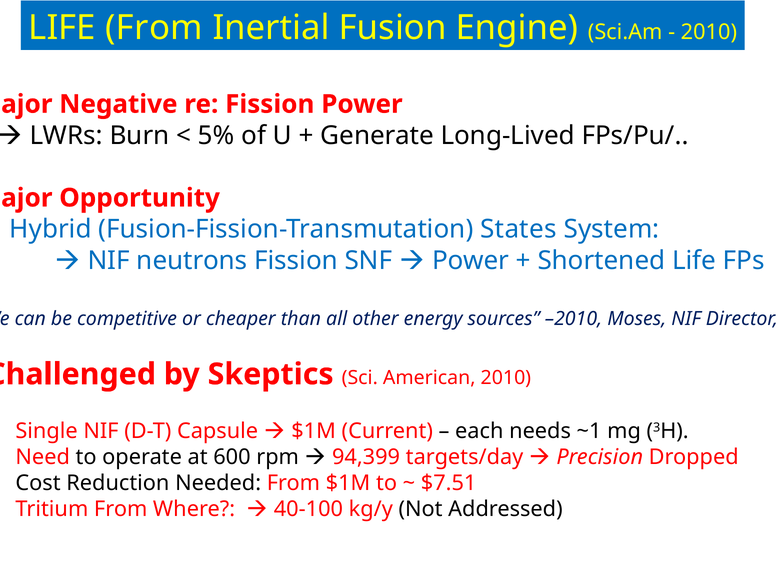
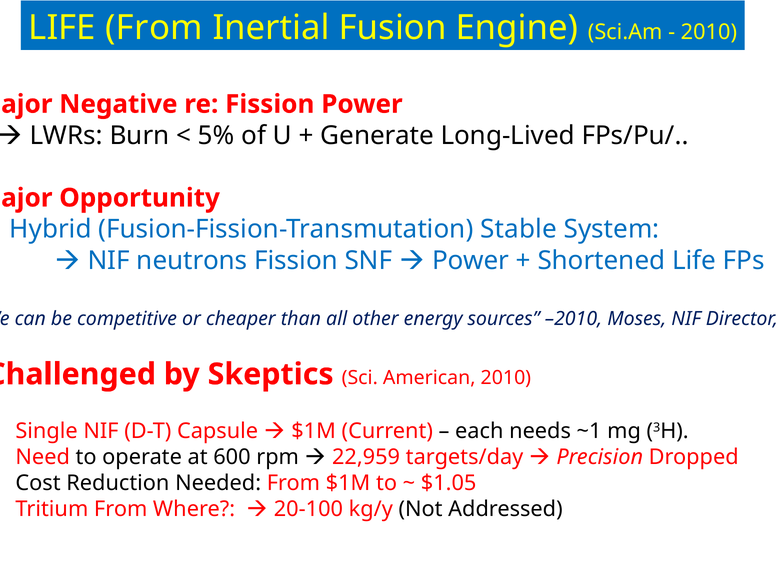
States: States -> Stable (518, 229)
94,399: 94,399 -> 22,959 (366, 457)
$7.51: $7.51 -> $1.05 (449, 484)
40-100: 40-100 -> 20-100 (308, 510)
